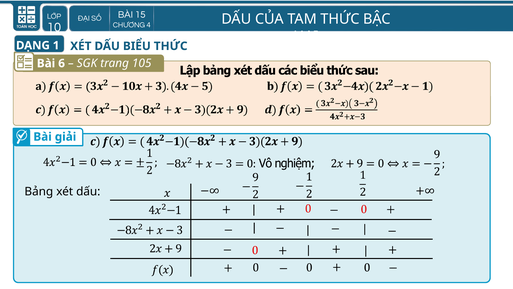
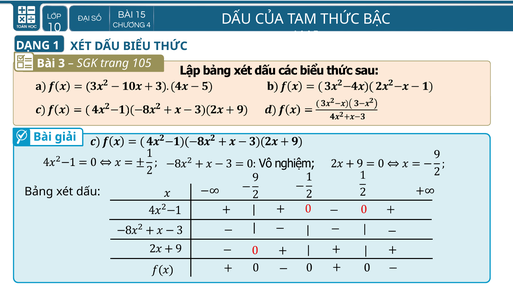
6: 6 -> 3 (62, 63)
